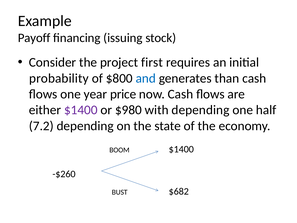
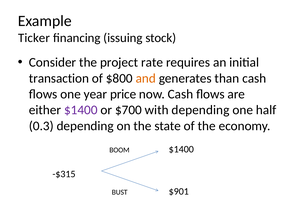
Payoff: Payoff -> Ticker (34, 38)
first: first -> rate (152, 62)
probability: probability -> transaction (59, 78)
and colour: blue -> orange (146, 78)
$980: $980 -> $700 (128, 110)
7.2: 7.2 -> 0.3 (41, 126)
-$260: -$260 -> -$315 (64, 174)
$682: $682 -> $901 (179, 191)
